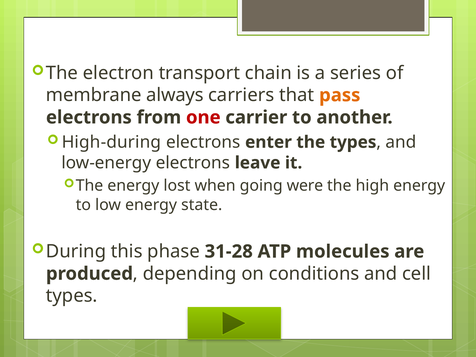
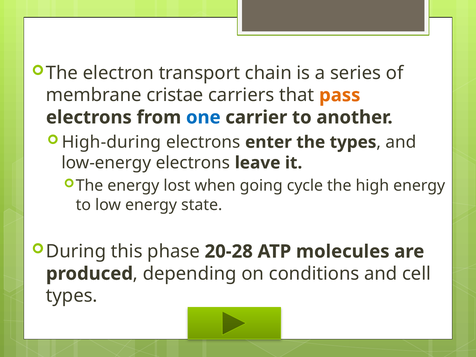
always: always -> cristae (175, 95)
one colour: red -> blue (203, 117)
were: were -> cycle (305, 186)
31-28: 31-28 -> 20-28 (229, 251)
